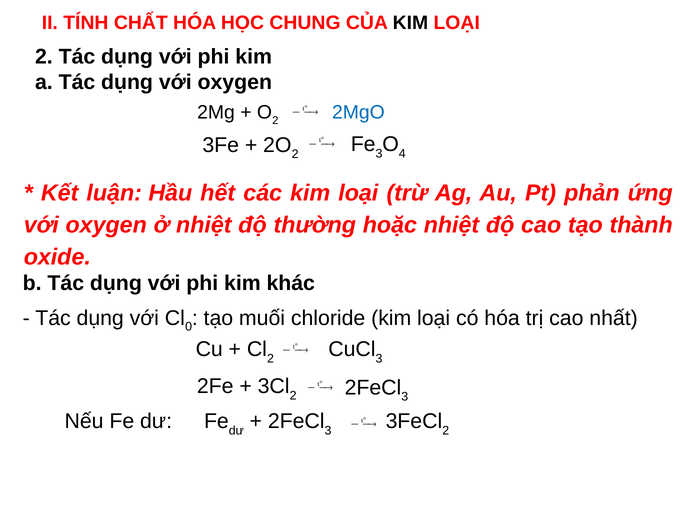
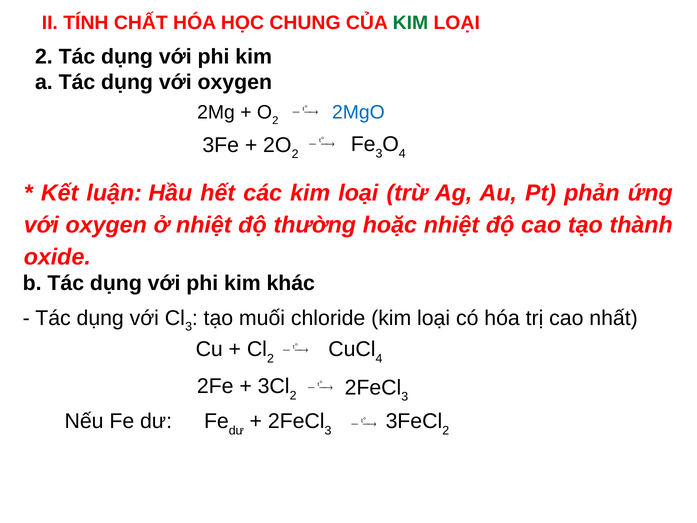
KIM colour: black -> green (410, 23)
0: 0 -> 3 (189, 326)
3: 3 -> 4 (379, 359)
